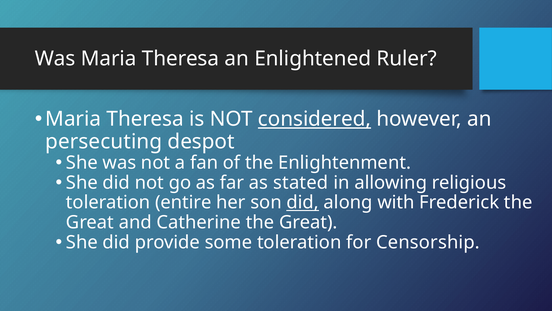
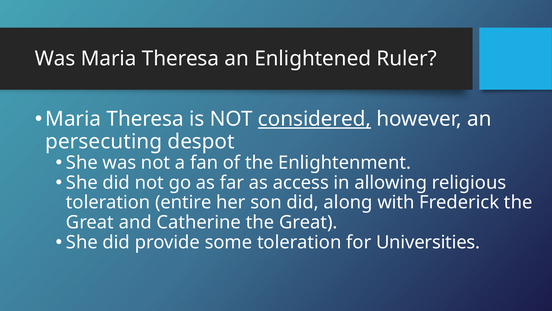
stated: stated -> access (301, 182)
did underline: present -> none (303, 202)
Censorship: Censorship -> Universities (428, 242)
